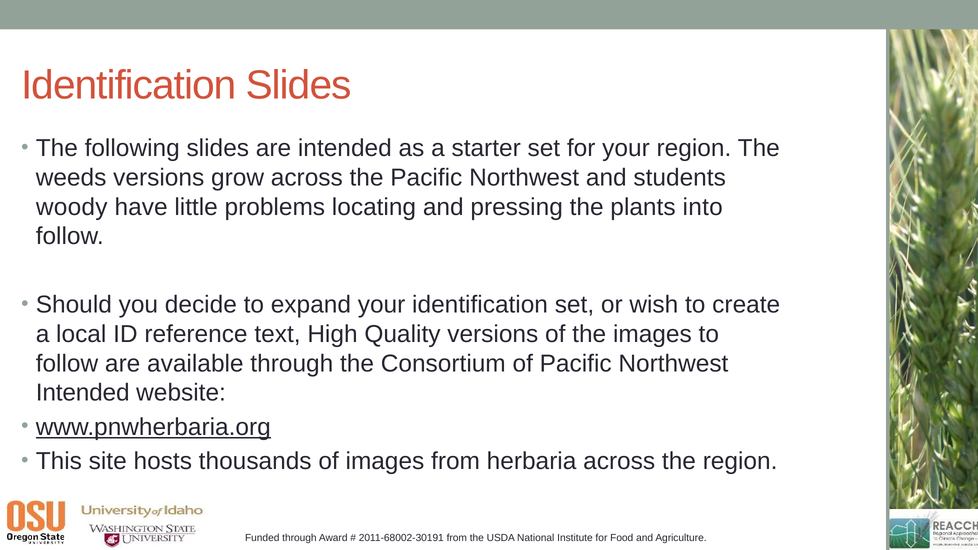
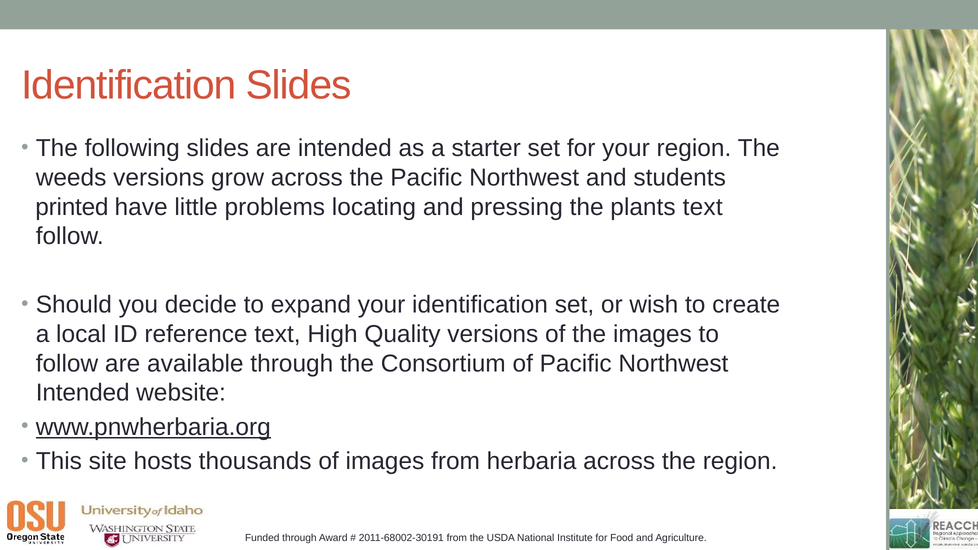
woody: woody -> printed (72, 207)
plants into: into -> text (703, 207)
